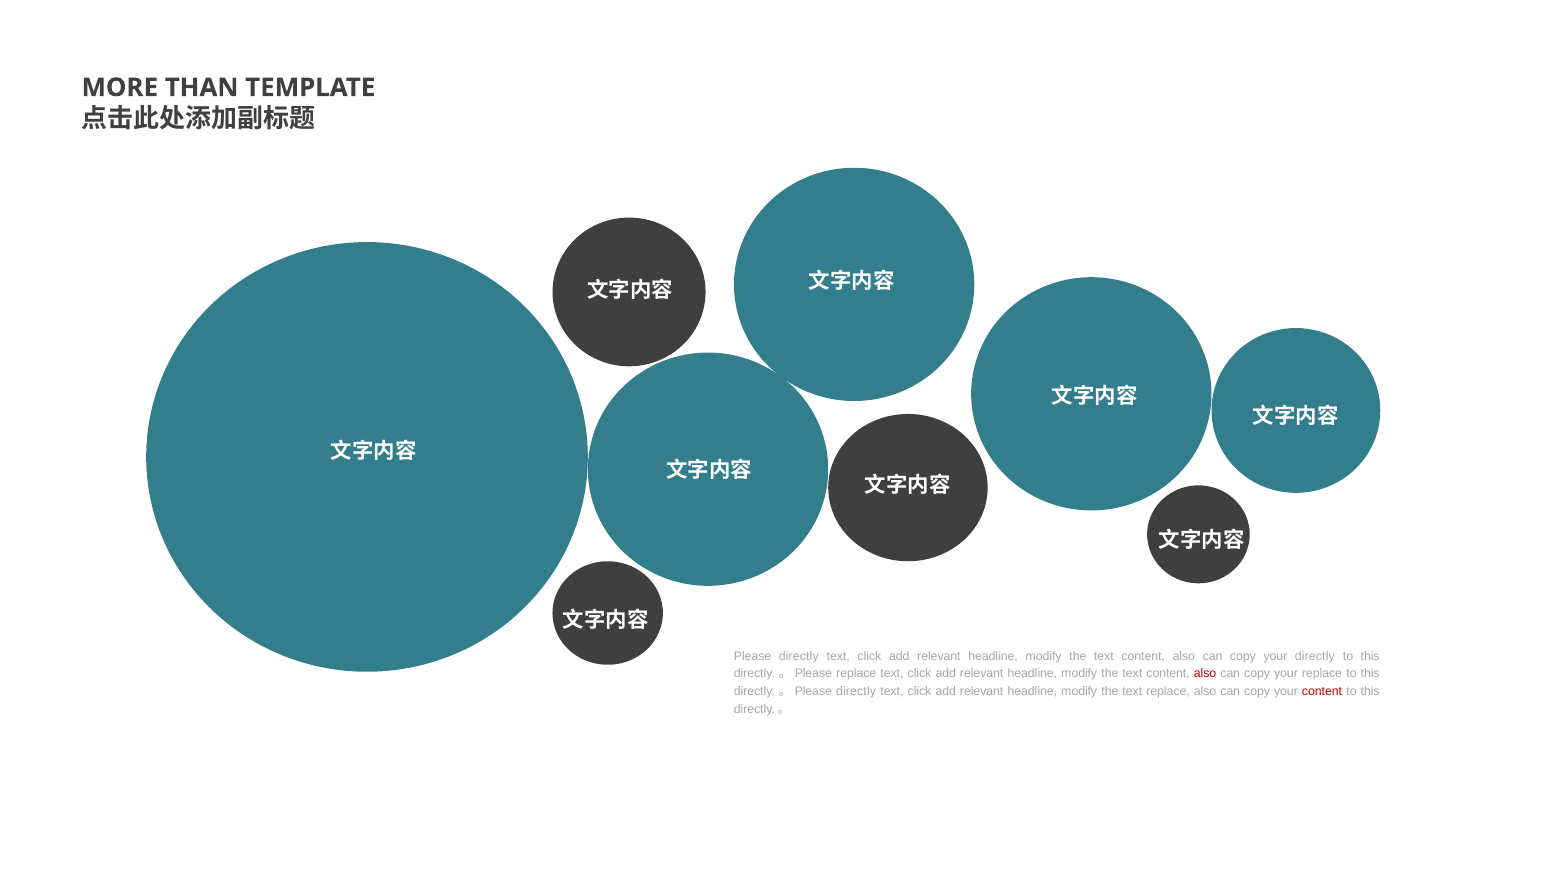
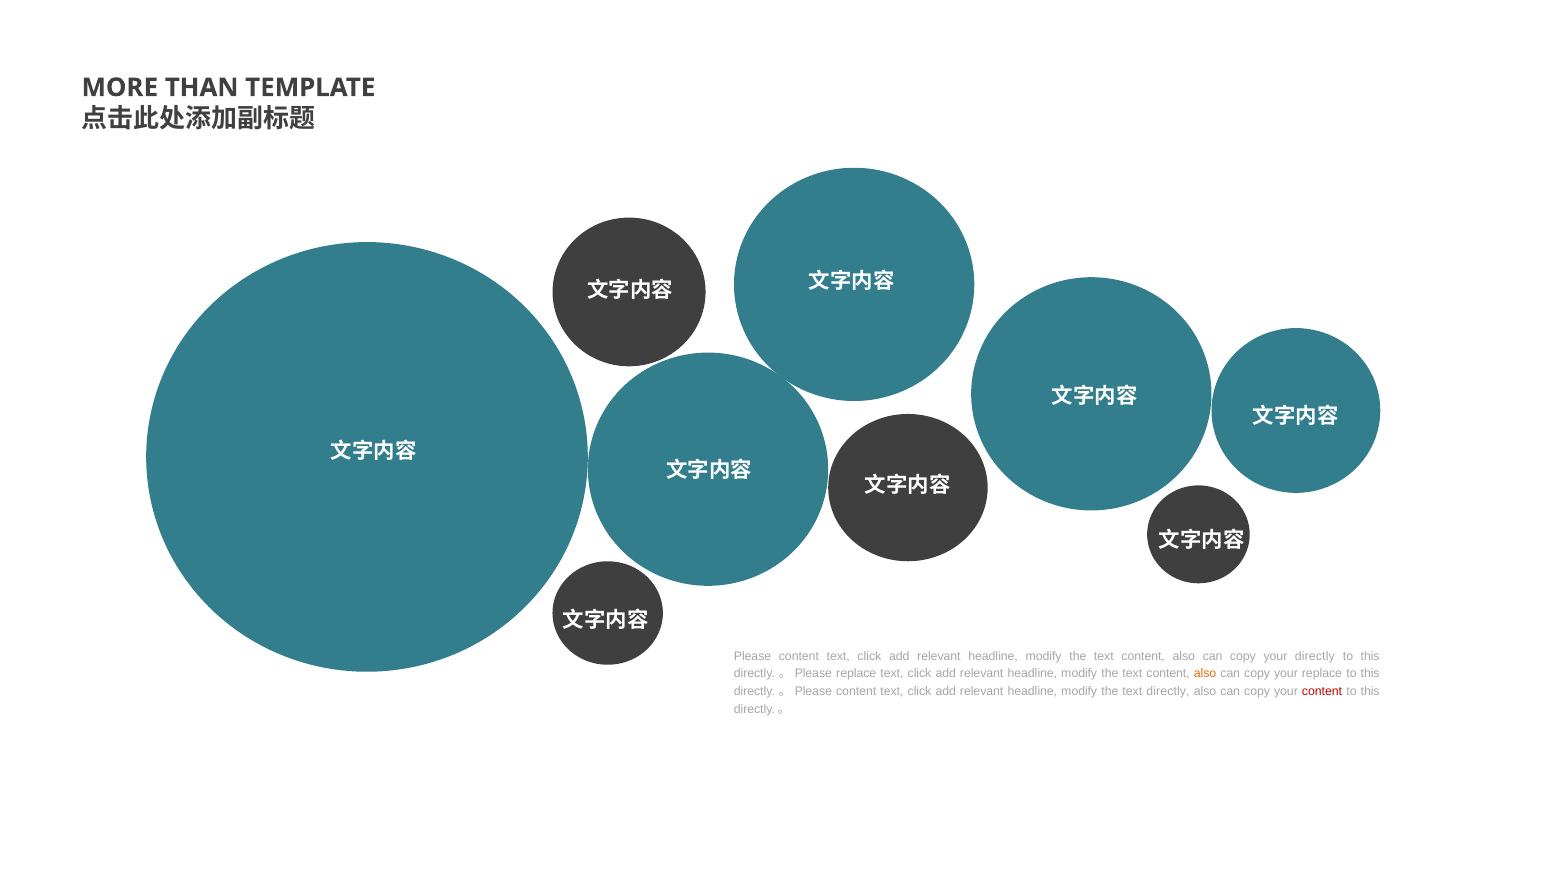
directly: directly -> content (799, 656)
also colour: red -> orange (1205, 673)
directly: directly -> content (856, 691)
text replace: replace -> directly (1168, 691)
